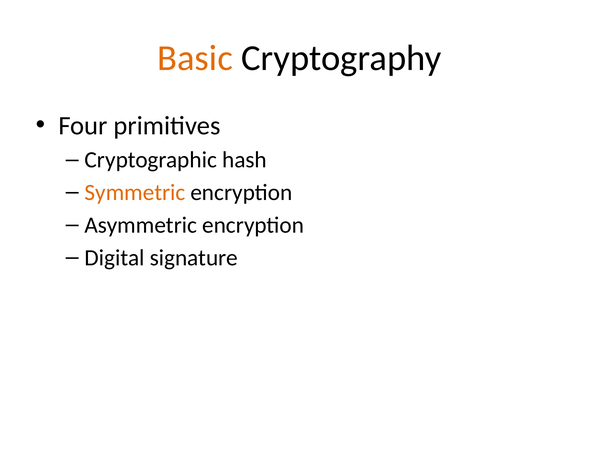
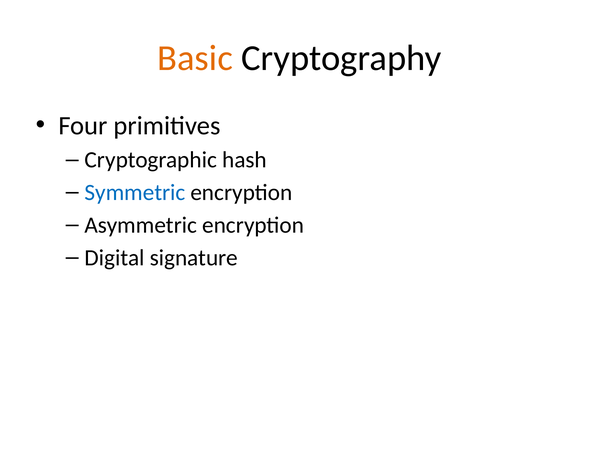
Symmetric colour: orange -> blue (135, 193)
